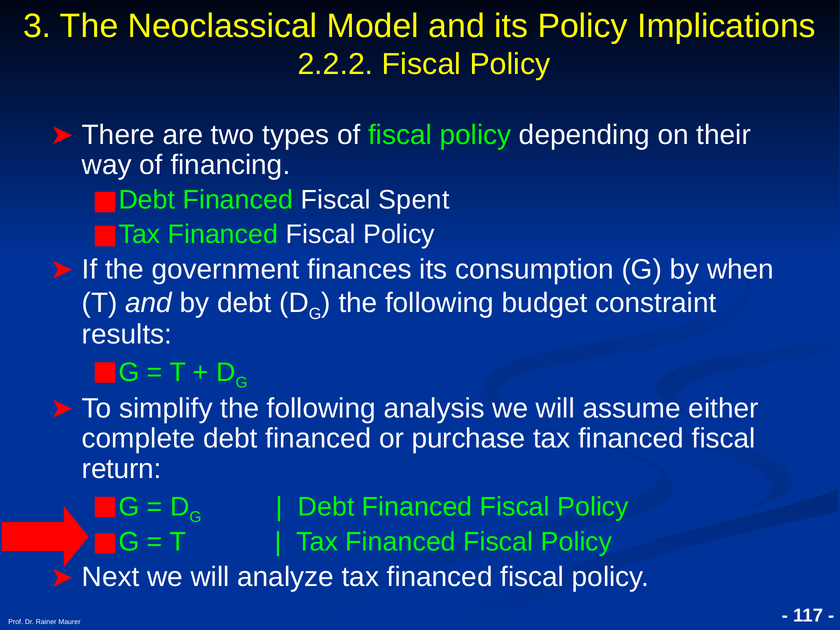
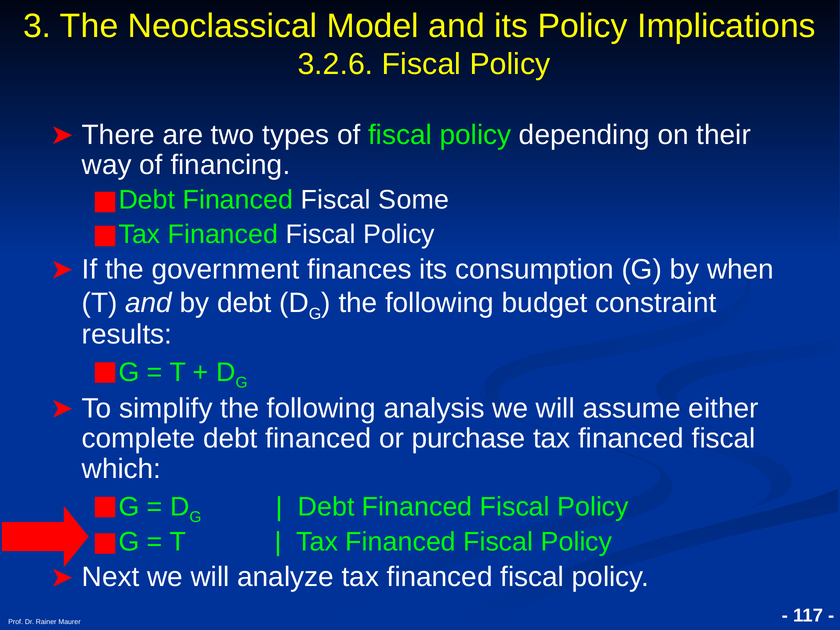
2.2.2: 2.2.2 -> 3.2.6 (335, 64)
Spent: Spent -> Some (414, 200)
return: return -> which (122, 469)
